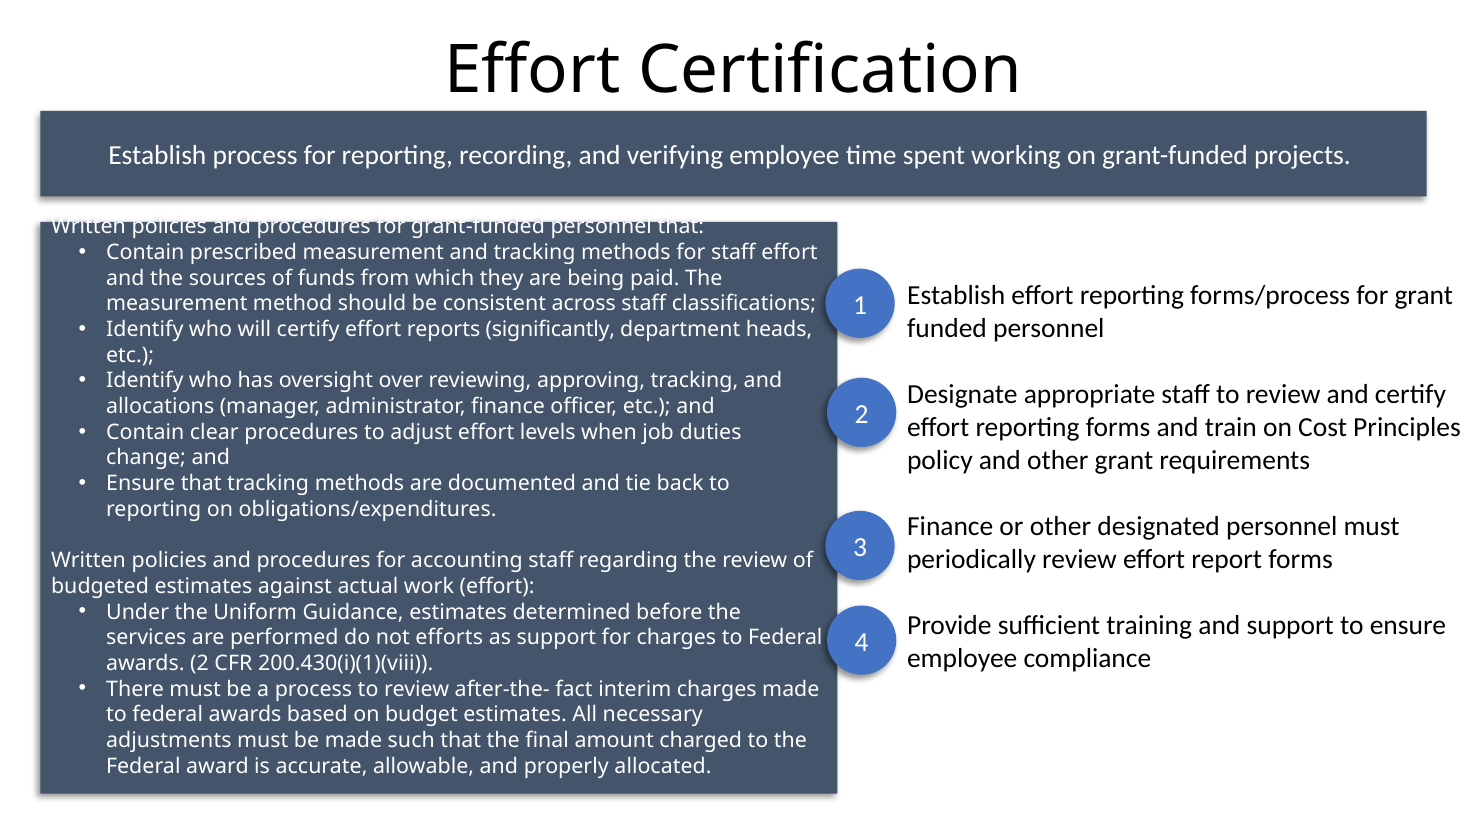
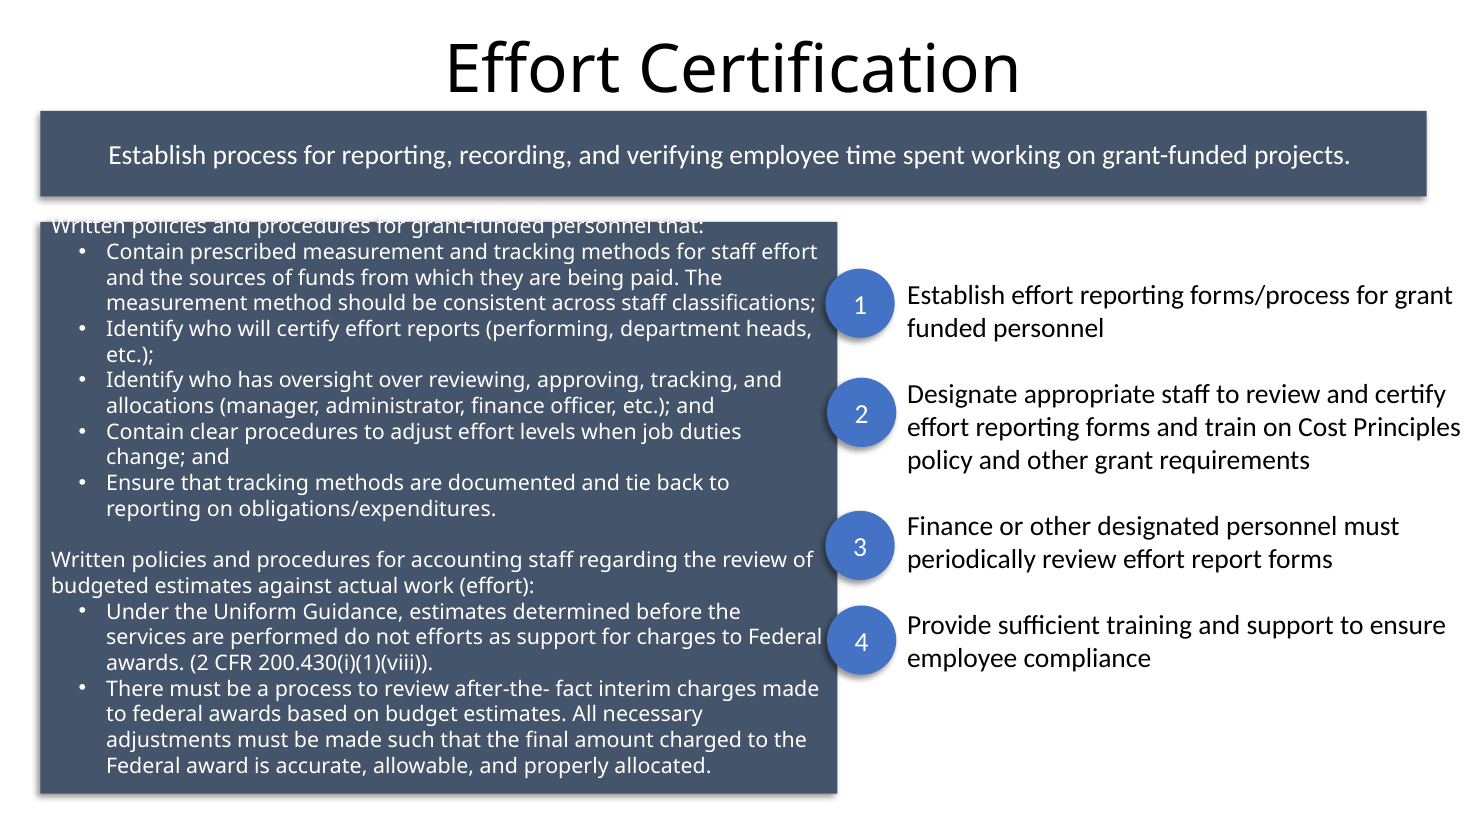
significantly: significantly -> performing (550, 330)
